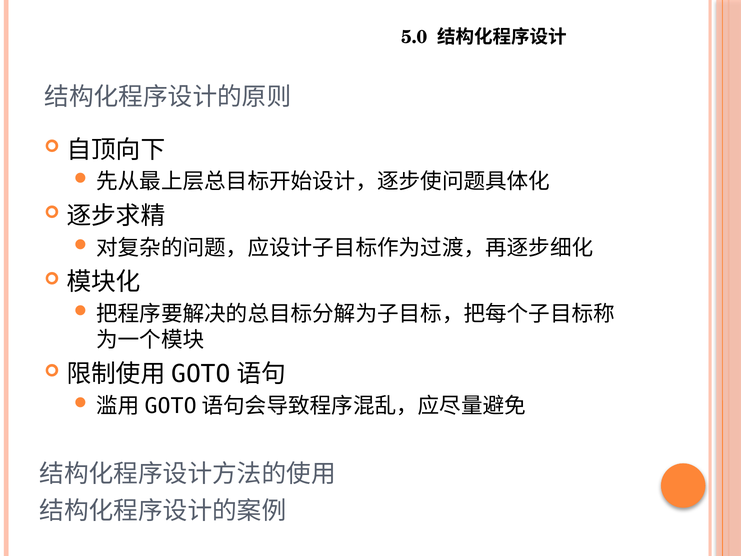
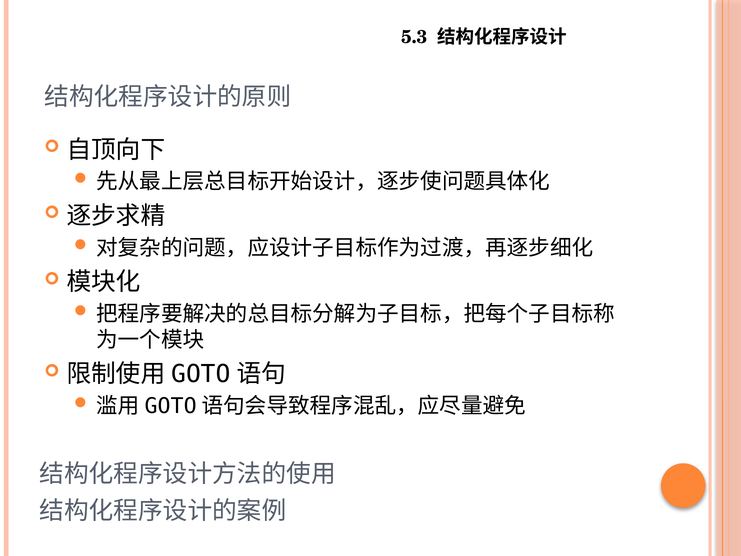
5.0: 5.0 -> 5.3 (414, 37)
